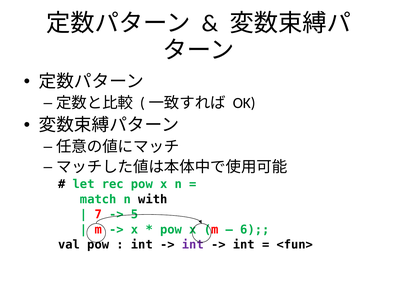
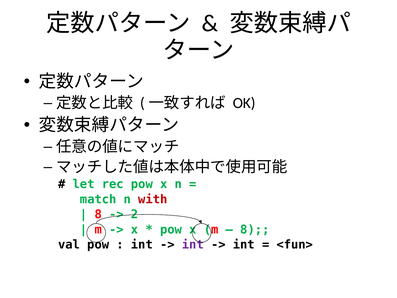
with colour: black -> red (153, 199)
7: 7 -> 8 (98, 214)
5: 5 -> 2 (135, 214)
6: 6 -> 8 (255, 229)
